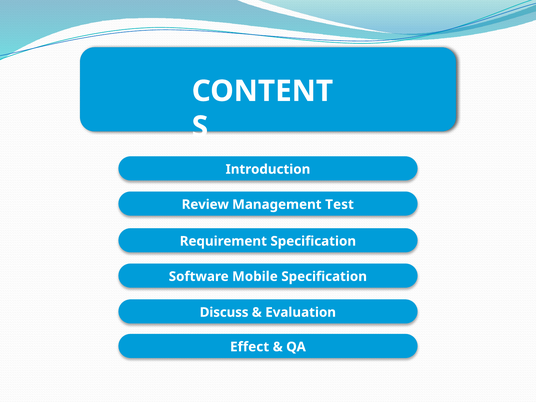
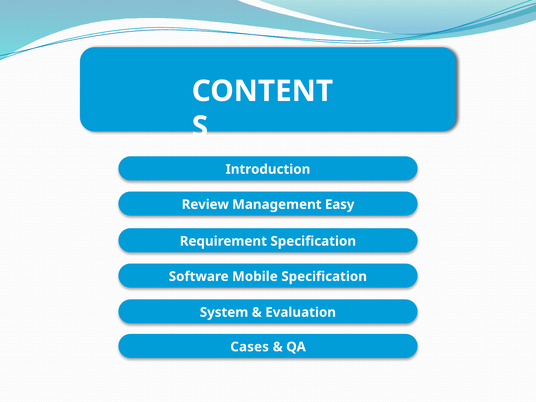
Test: Test -> Easy (340, 204)
Discuss: Discuss -> System (224, 312)
Effect: Effect -> Cases (250, 347)
